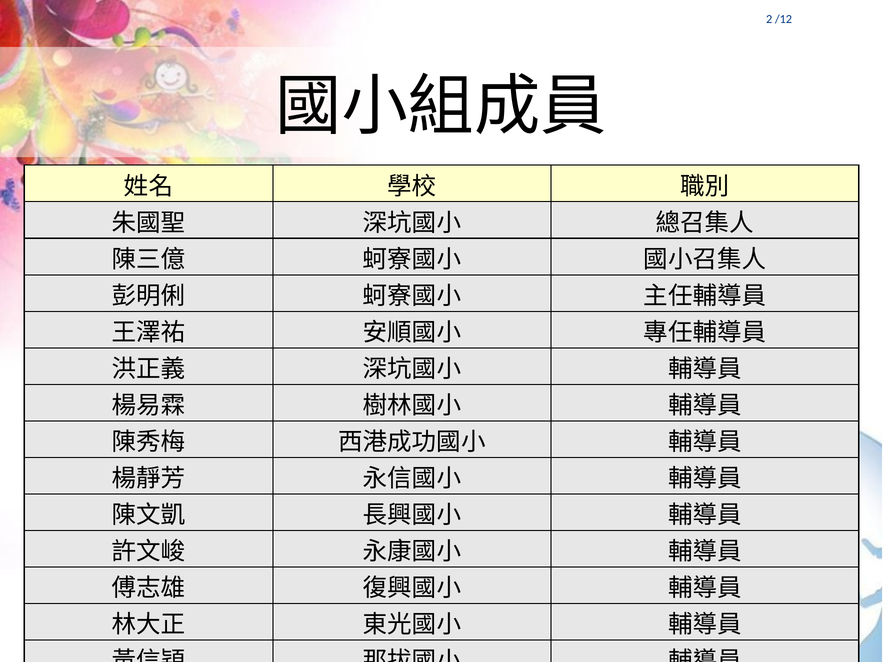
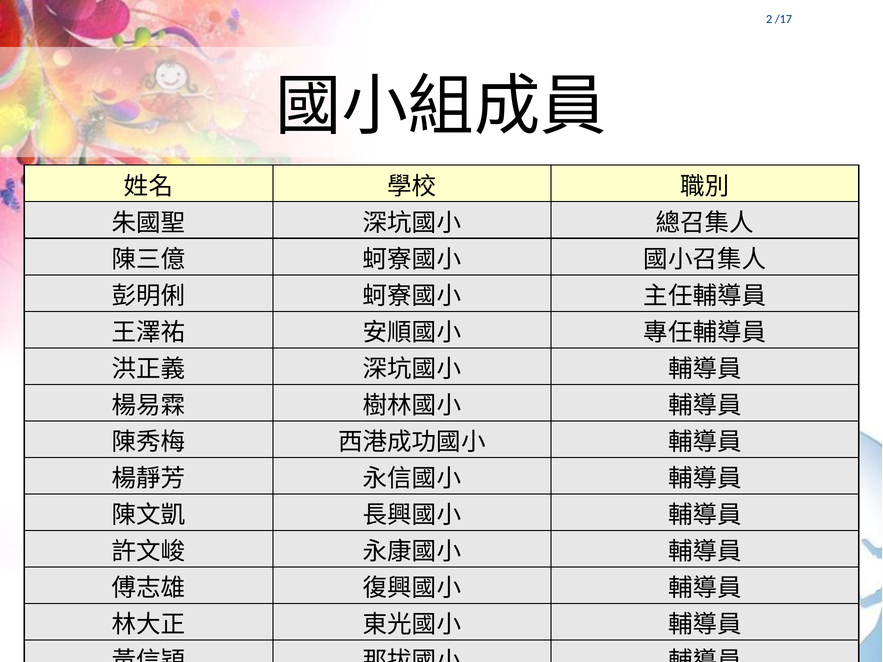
/12: /12 -> /17 (784, 19)
